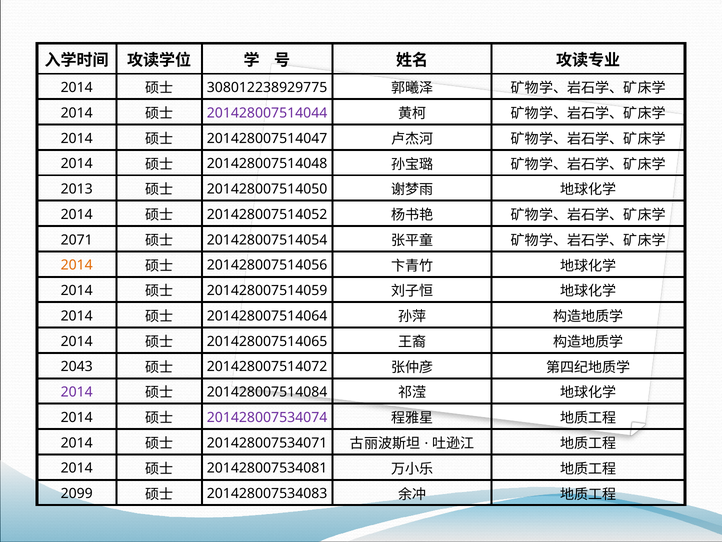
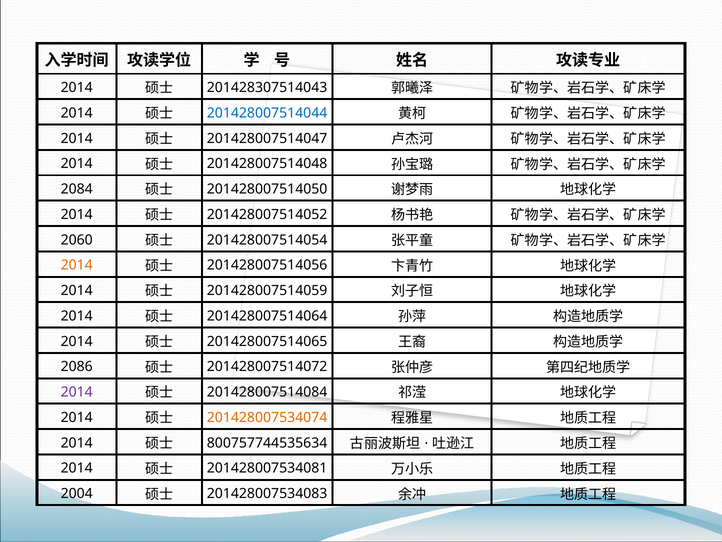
308012238929775: 308012238929775 -> 201428307514043 (267, 88)
201428007514044 colour: purple -> blue (267, 113)
2013: 2013 -> 2084 (77, 189)
2071: 2071 -> 2060 (77, 240)
2043: 2043 -> 2086 (77, 366)
201428007534074 colour: purple -> orange (267, 417)
201428007534071: 201428007534071 -> 800757744535634 (267, 443)
2099: 2099 -> 2004 (77, 493)
